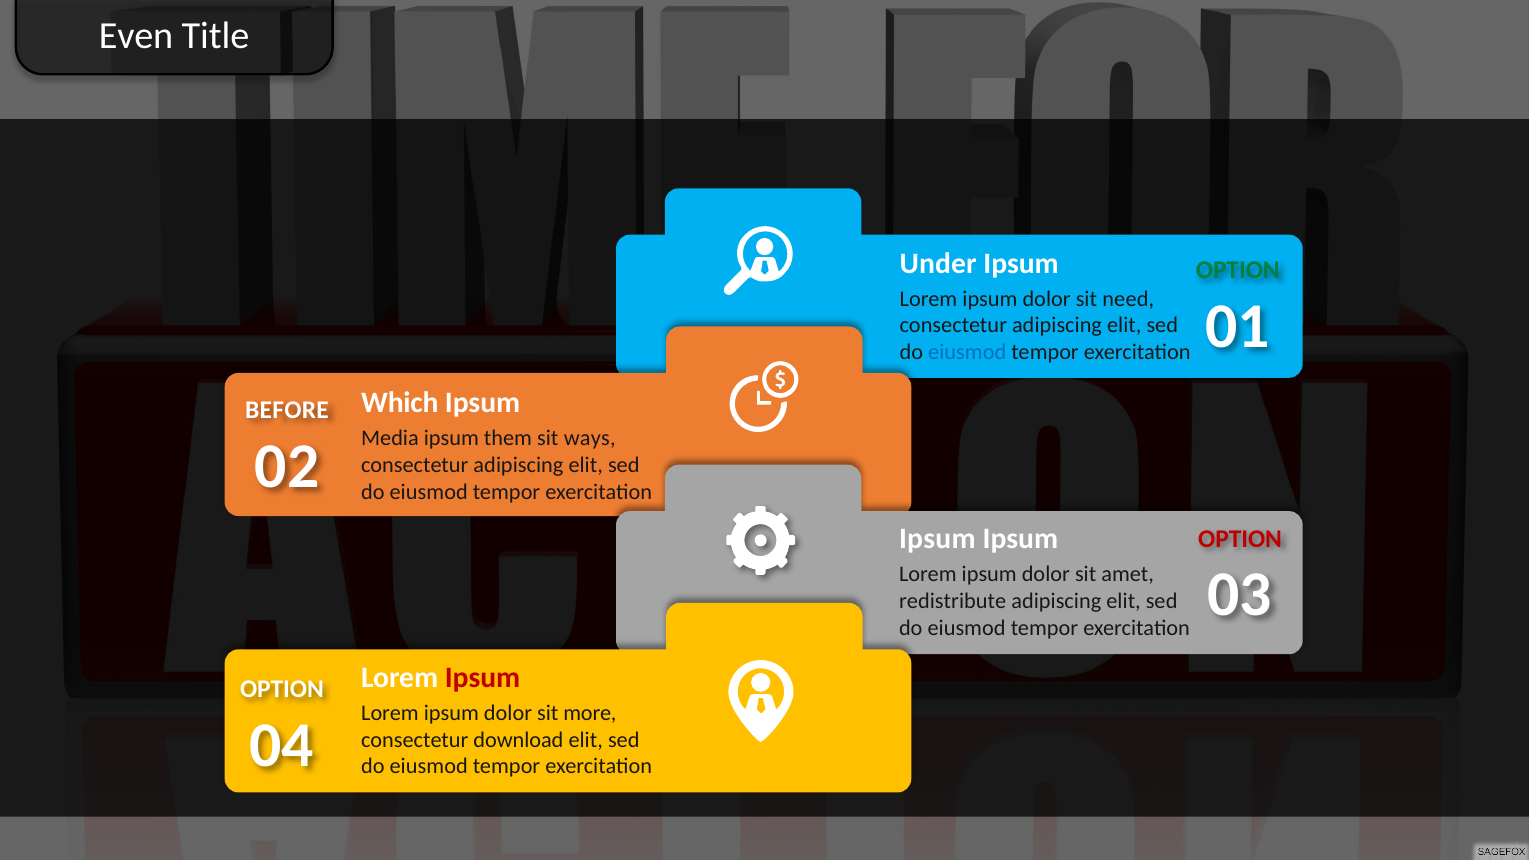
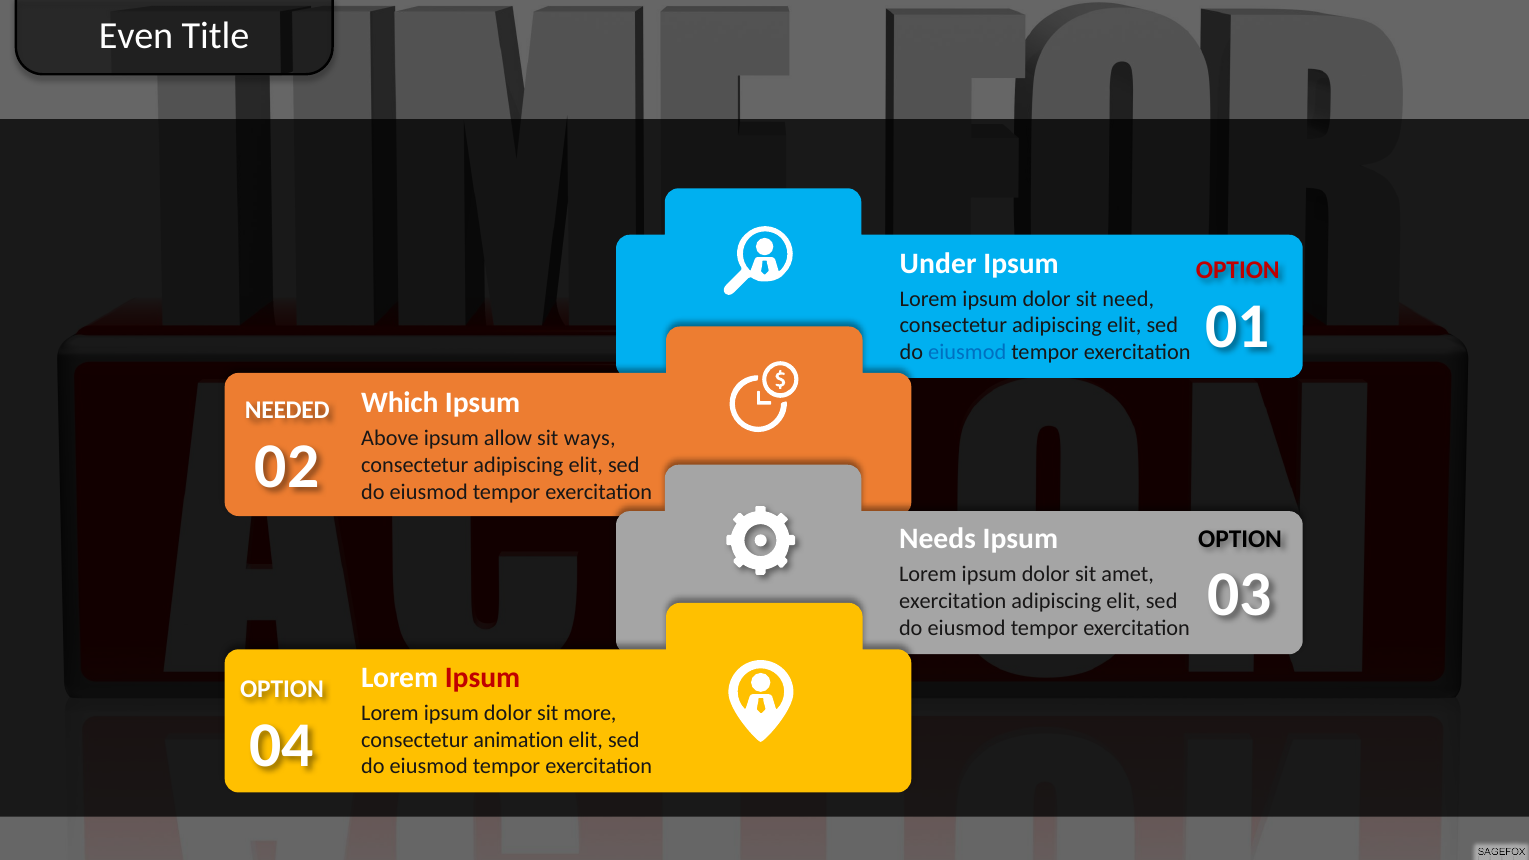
OPTION colour: green -> red (1238, 270)
BEFORE: BEFORE -> NEEDED (287, 410)
Media: Media -> Above (390, 438)
them: them -> allow (508, 438)
Ipsum: Ipsum -> Needs (938, 539)
OPTION colour: red -> black (1240, 539)
redistribute: redistribute -> exercitation (953, 601)
download: download -> animation (519, 740)
